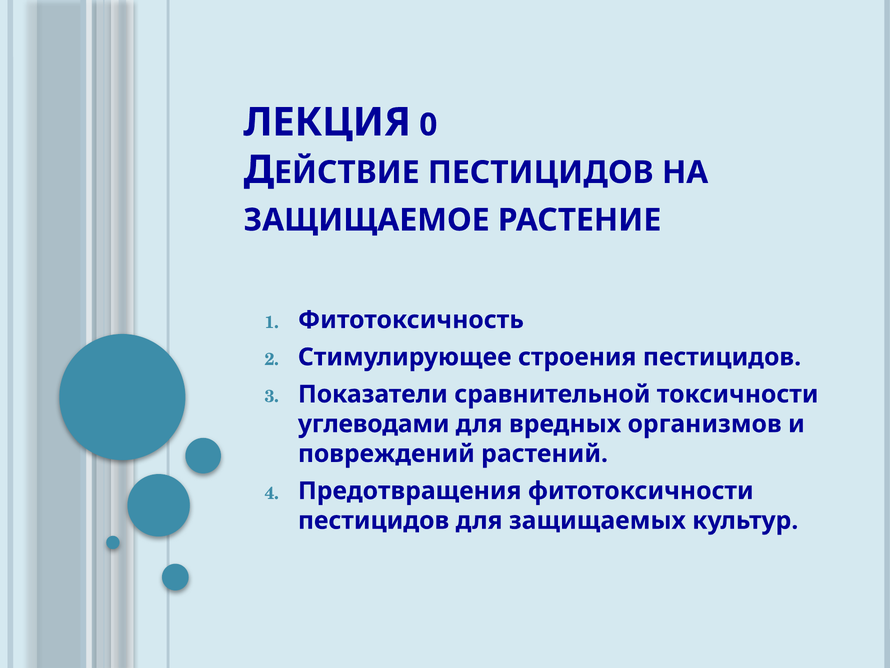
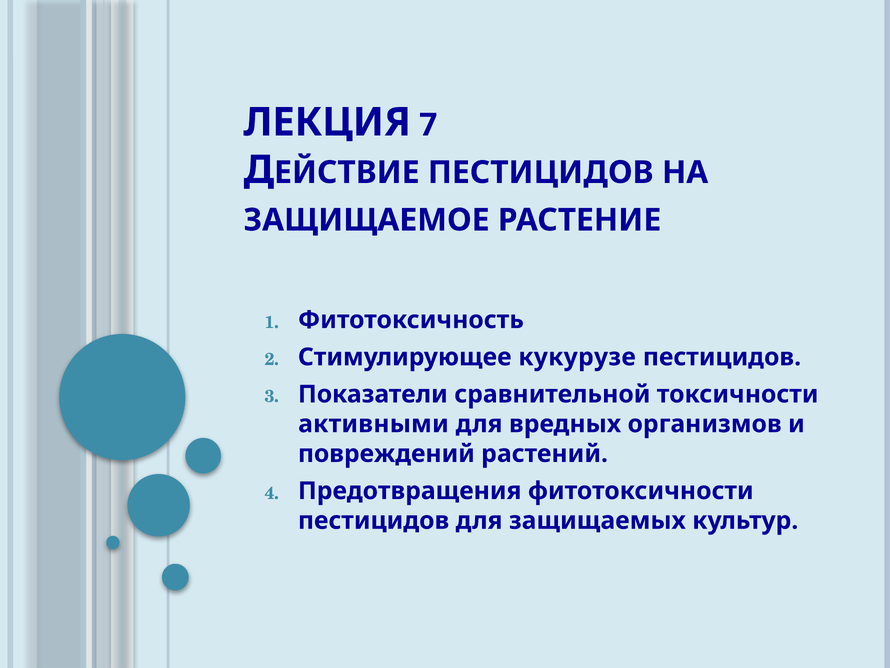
0: 0 -> 7 (428, 125)
строения: строения -> кукурузе (577, 357)
углеводами: углеводами -> активными (373, 424)
